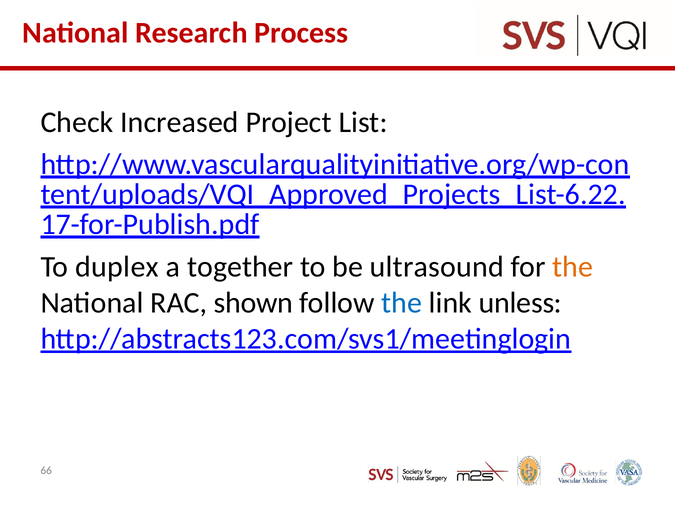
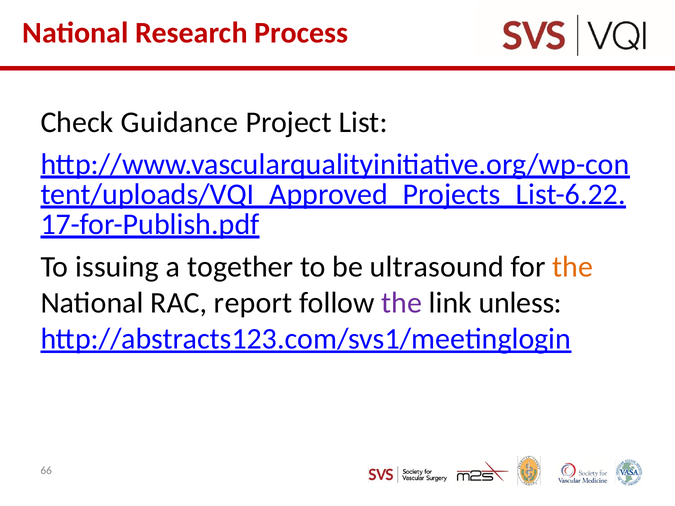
Increased: Increased -> Guidance (179, 122)
duplex: duplex -> issuing (117, 267)
shown: shown -> report (253, 303)
the colour: blue -> purple (402, 303)
